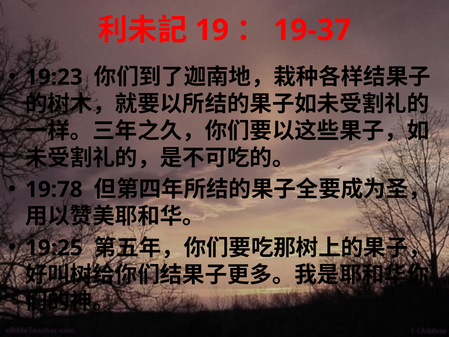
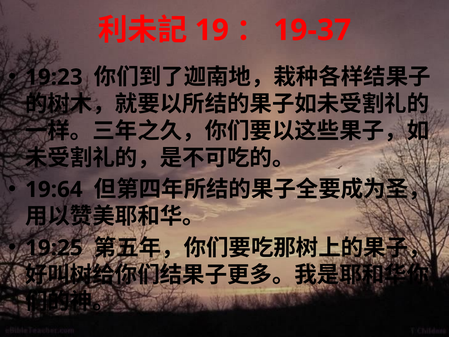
19:78: 19:78 -> 19:64 (54, 189)
